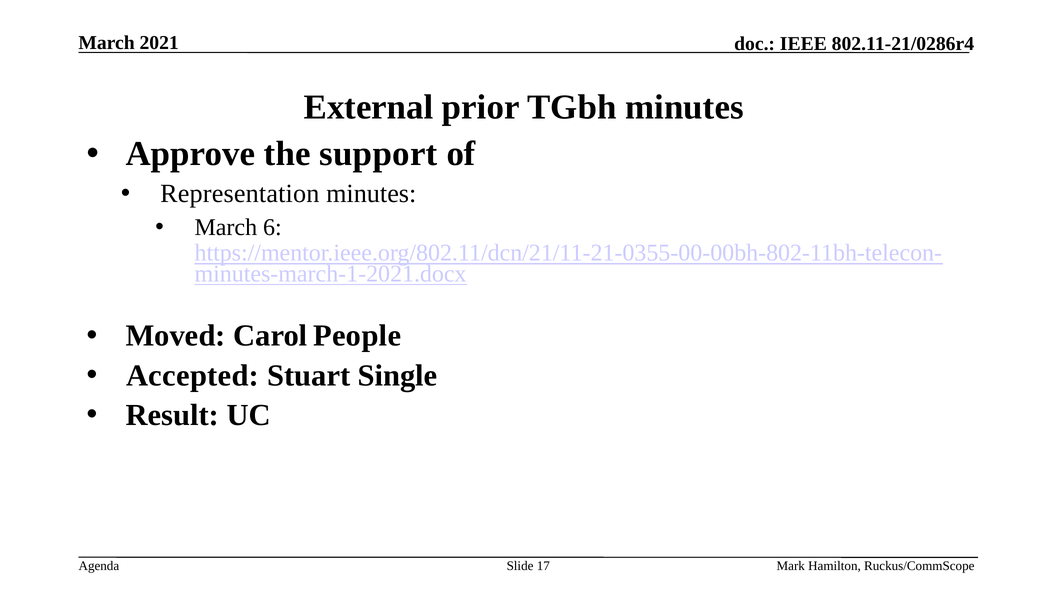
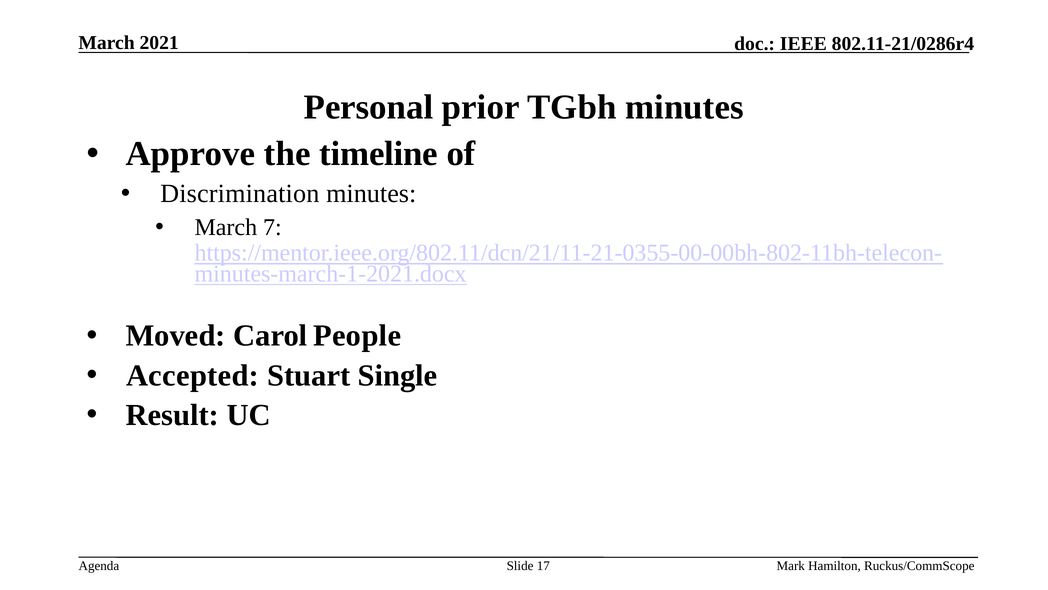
External: External -> Personal (369, 107)
support: support -> timeline (379, 154)
Representation: Representation -> Discrimination (240, 193)
6: 6 -> 7 (272, 227)
